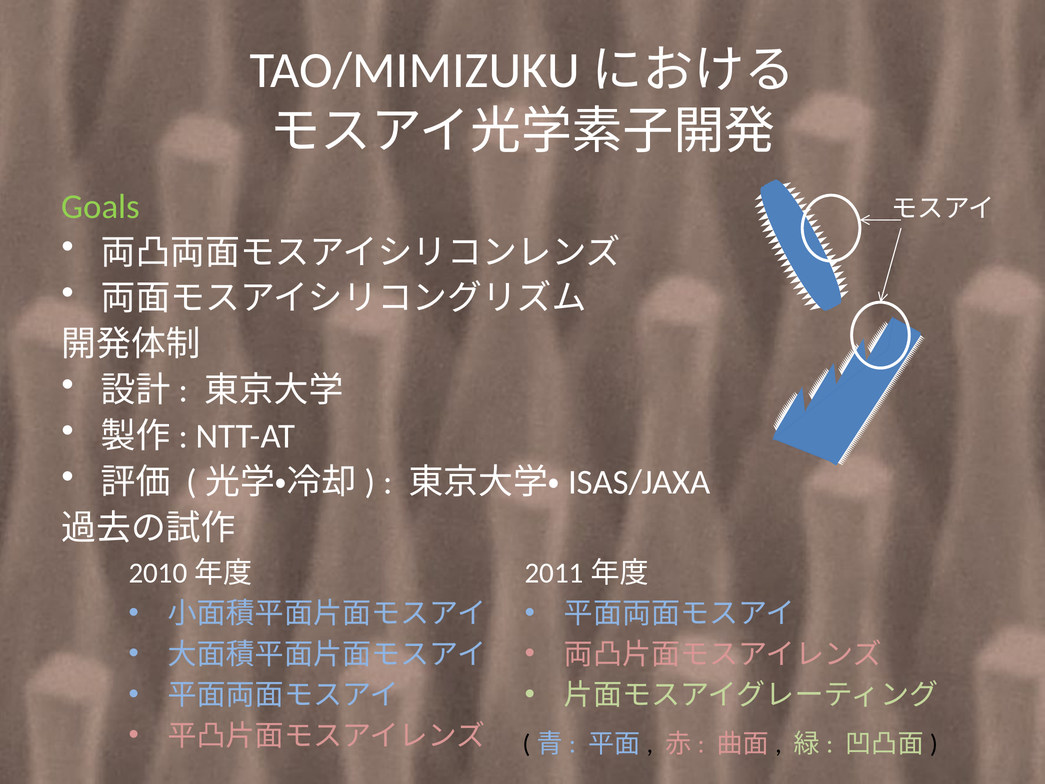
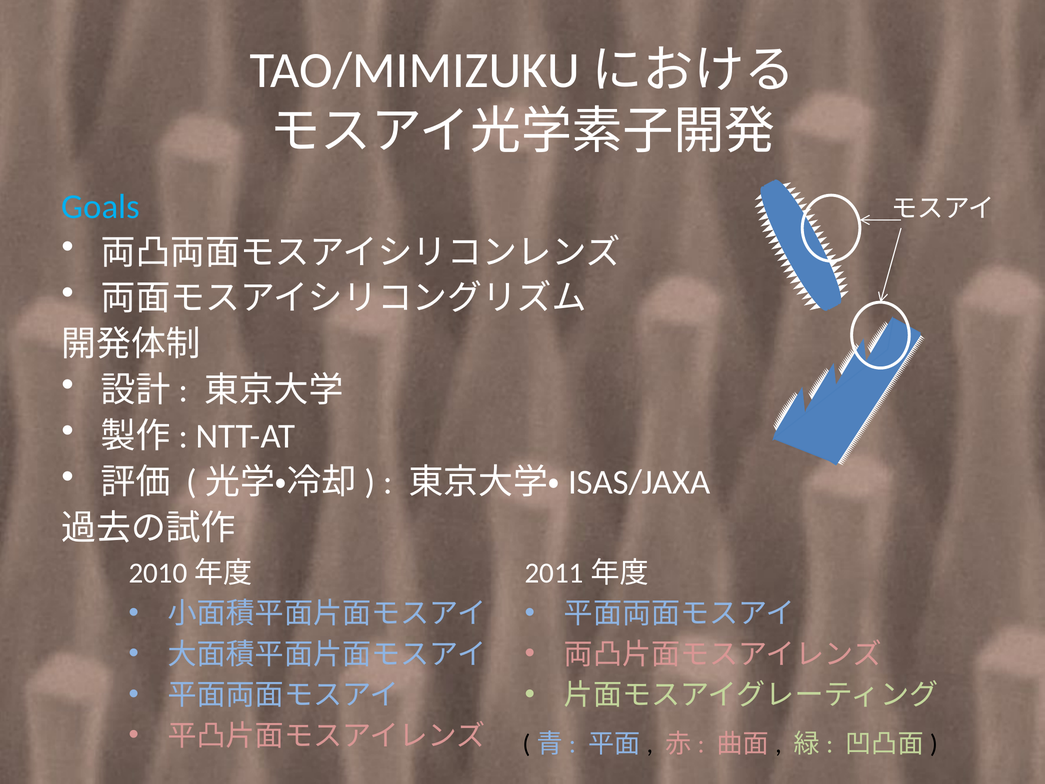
Goals colour: light green -> light blue (101, 206)
